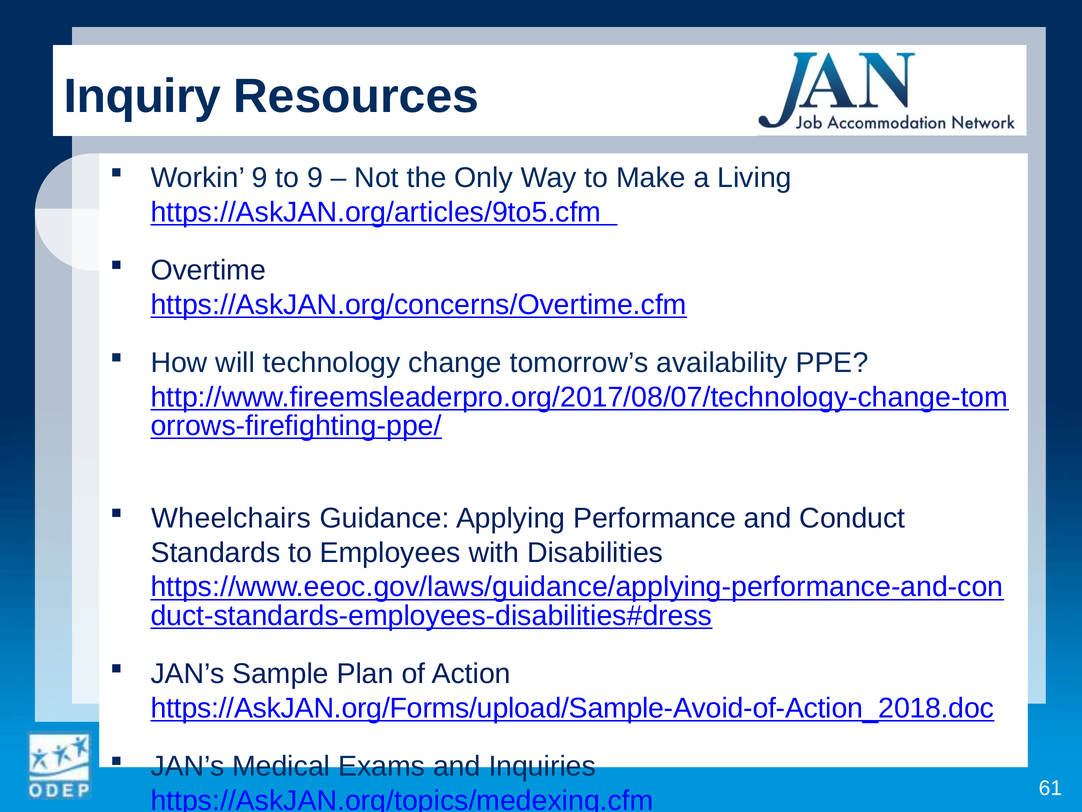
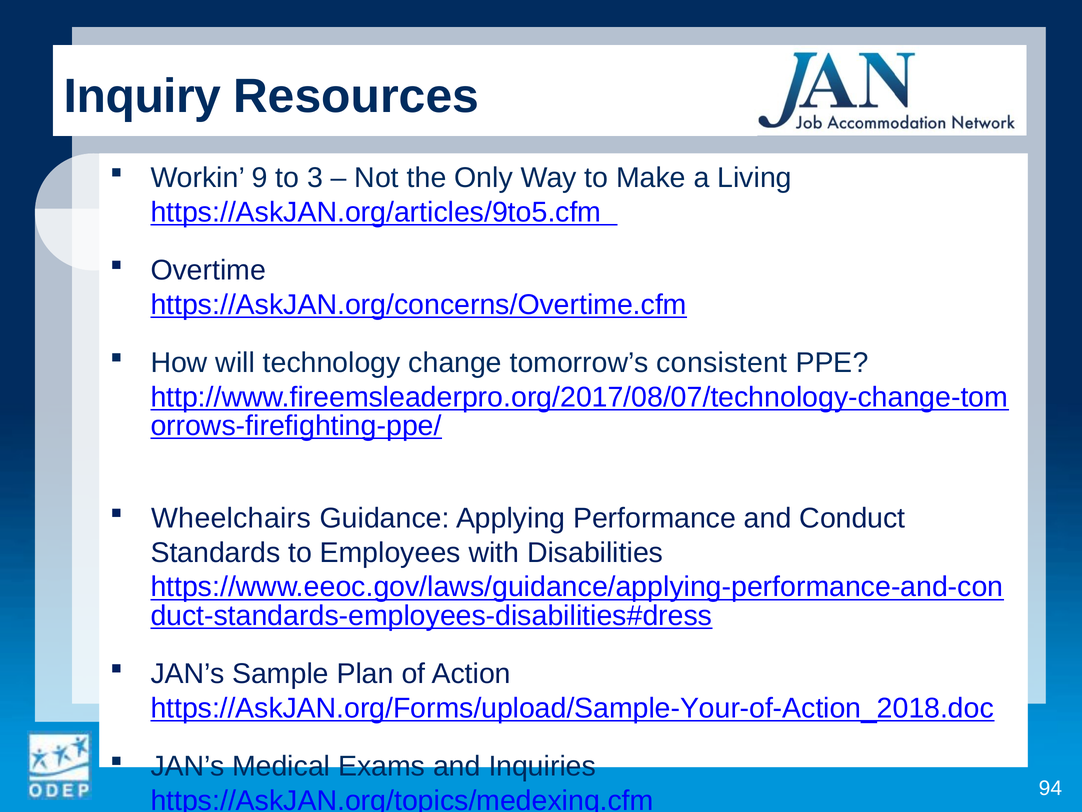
to 9: 9 -> 3 (315, 178)
availability: availability -> consistent (722, 363)
https://AskJAN.org/Forms/upload/Sample-Avoid-of-Action_2018.doc: https://AskJAN.org/Forms/upload/Sample-Avoid-of-Action_2018.doc -> https://AskJAN.org/Forms/upload/Sample-Your-of-Action_2018.doc (572, 708)
61: 61 -> 94 (1050, 788)
